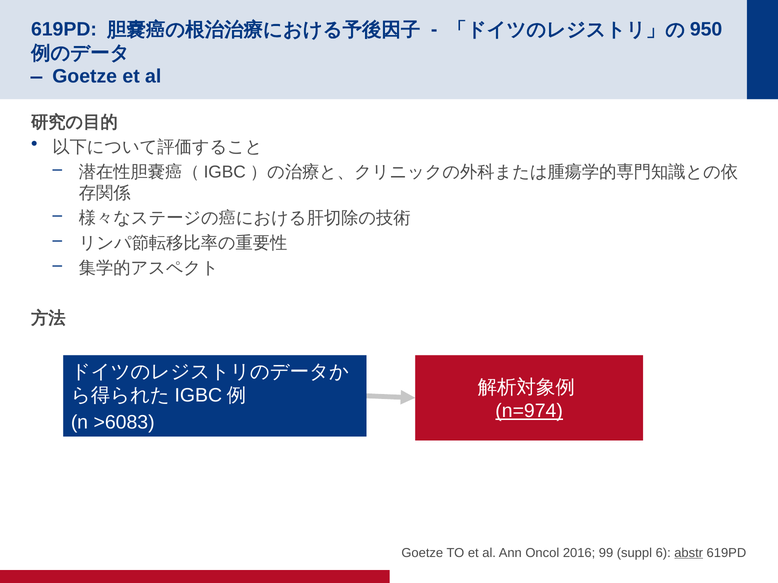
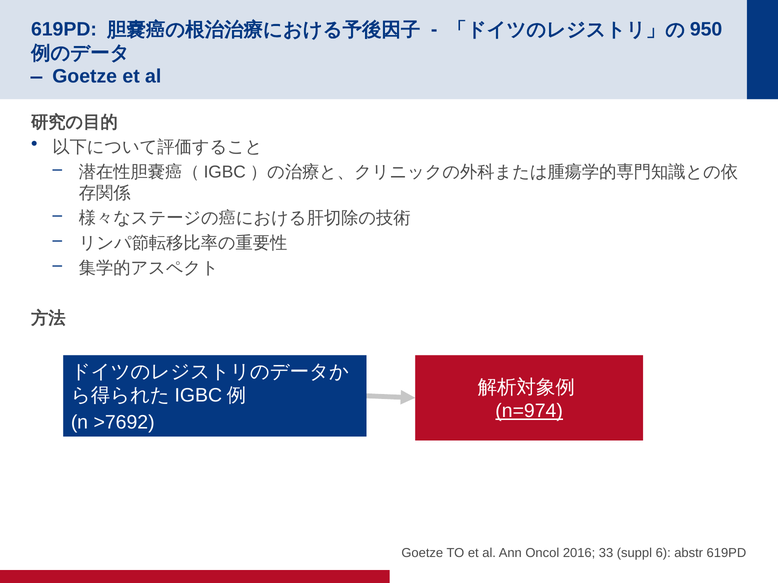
>6083: >6083 -> >7692 (124, 423)
99: 99 -> 33 (606, 553)
abstr underline: present -> none (689, 553)
